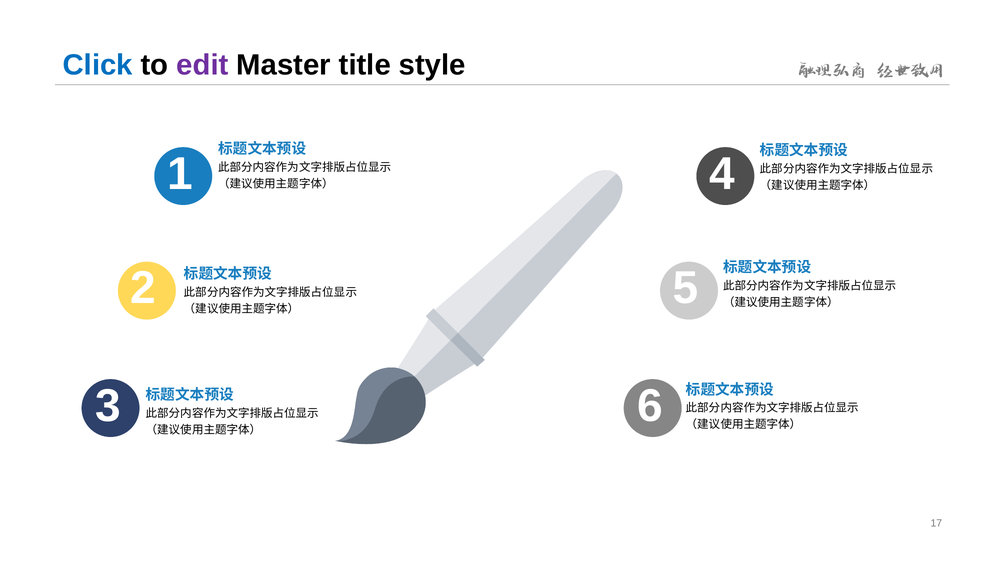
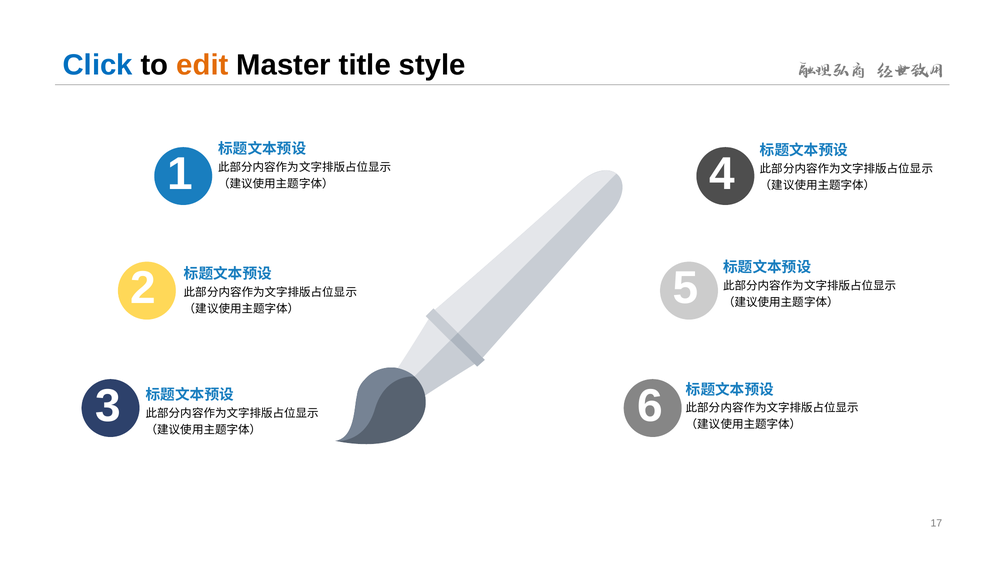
edit colour: purple -> orange (202, 65)
